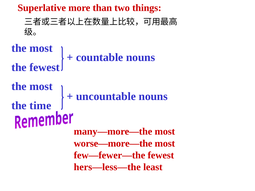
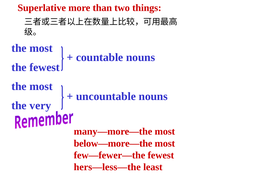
time: time -> very (40, 106)
worse—more—the: worse—more—the -> below—more—the (113, 144)
